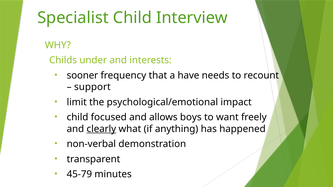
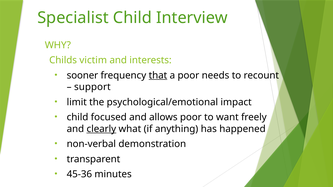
under: under -> victim (93, 60)
that underline: none -> present (158, 75)
a have: have -> poor (188, 75)
allows boys: boys -> poor (191, 117)
45-79: 45-79 -> 45-36 (79, 174)
